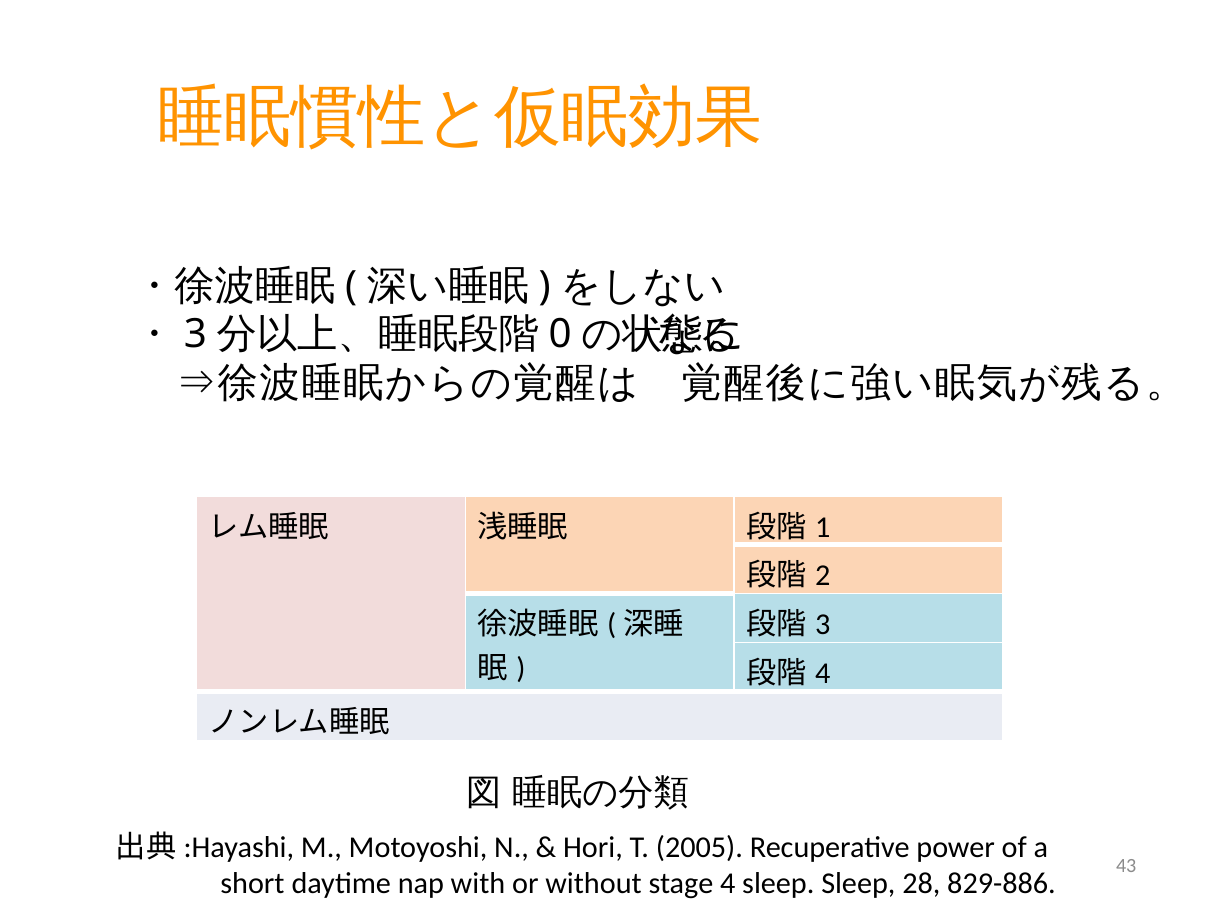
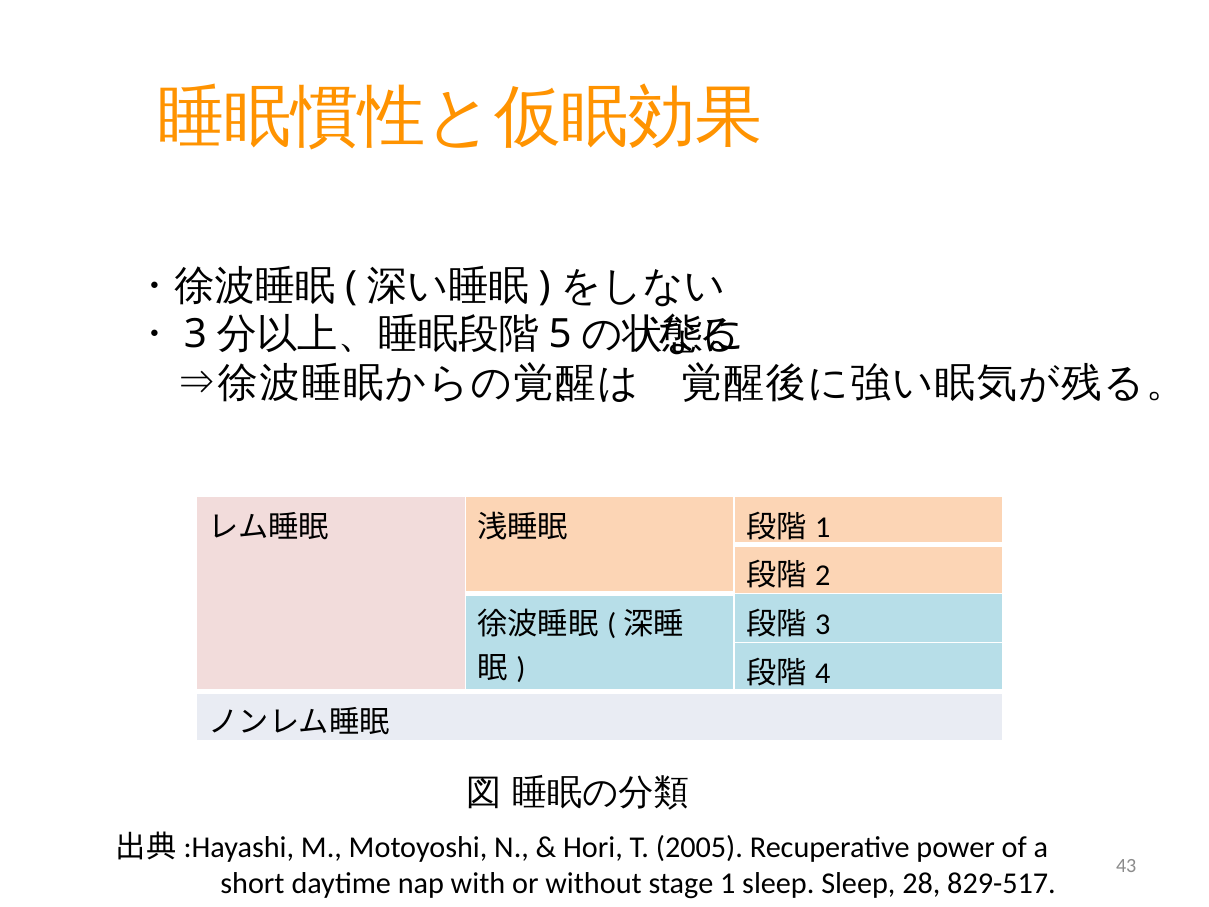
0: 0 -> 5 (560, 334)
stage 4: 4 -> 1 (728, 884)
829-886: 829-886 -> 829-517 (1002, 884)
